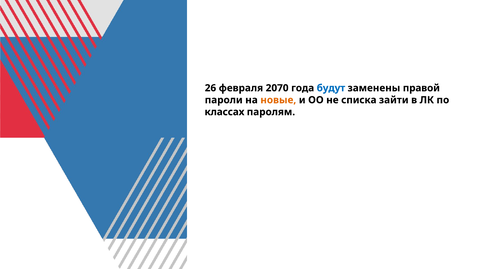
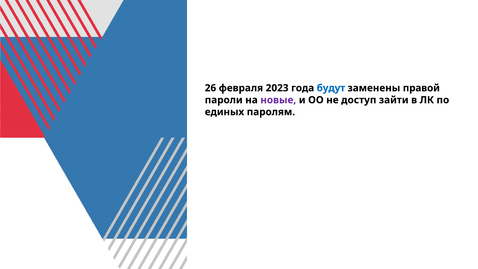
2070: 2070 -> 2023 (277, 88)
новые colour: orange -> purple (278, 100)
списка: списка -> доступ (359, 100)
классах: классах -> единых (224, 112)
